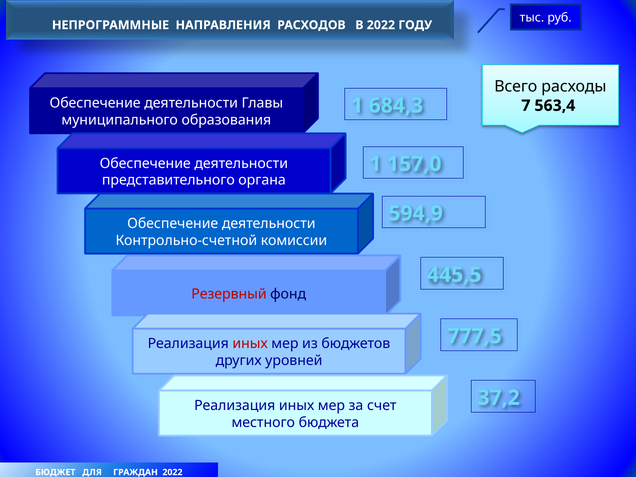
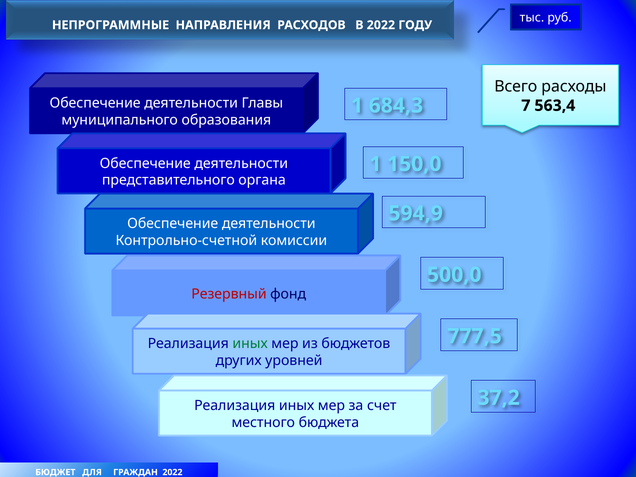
157,0: 157,0 -> 150,0 (414, 164)
445,5: 445,5 -> 500,0 (454, 275)
иных colour: red -> green (250, 344)
